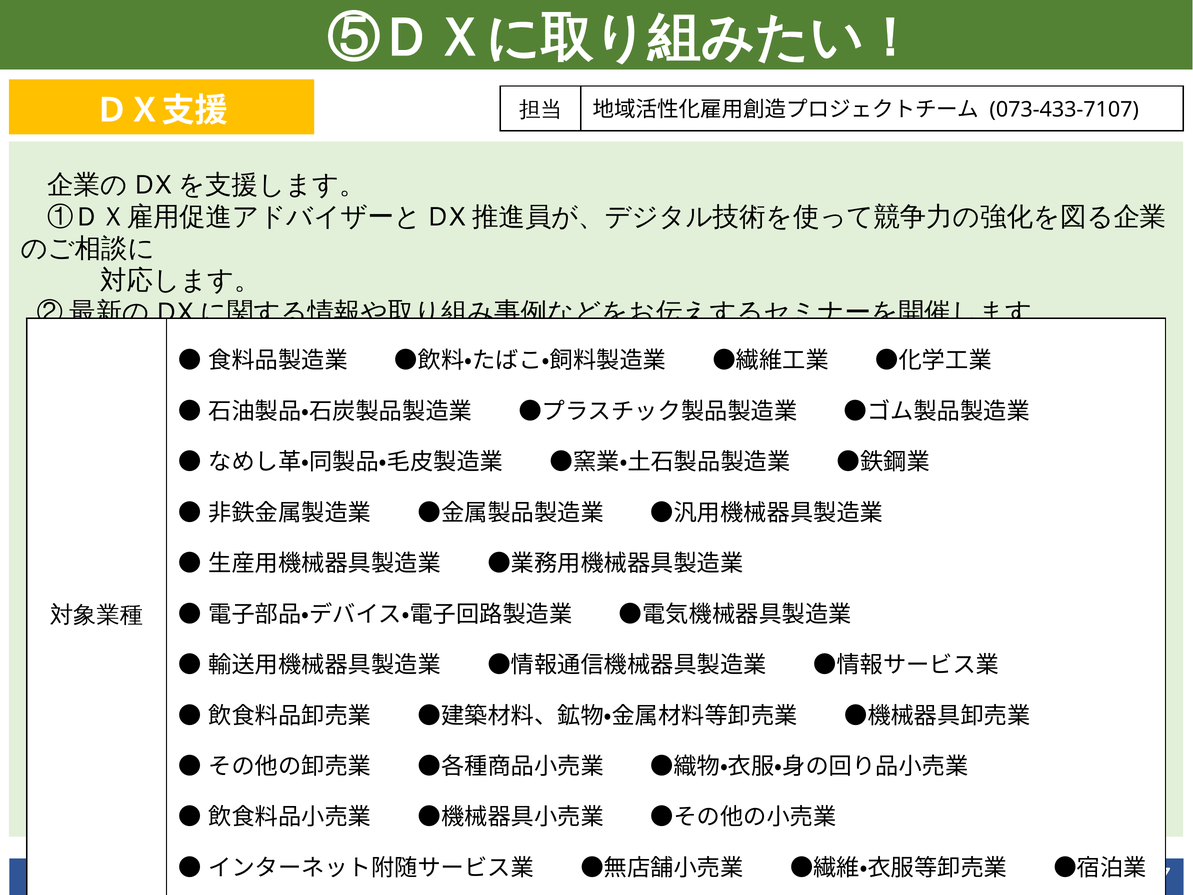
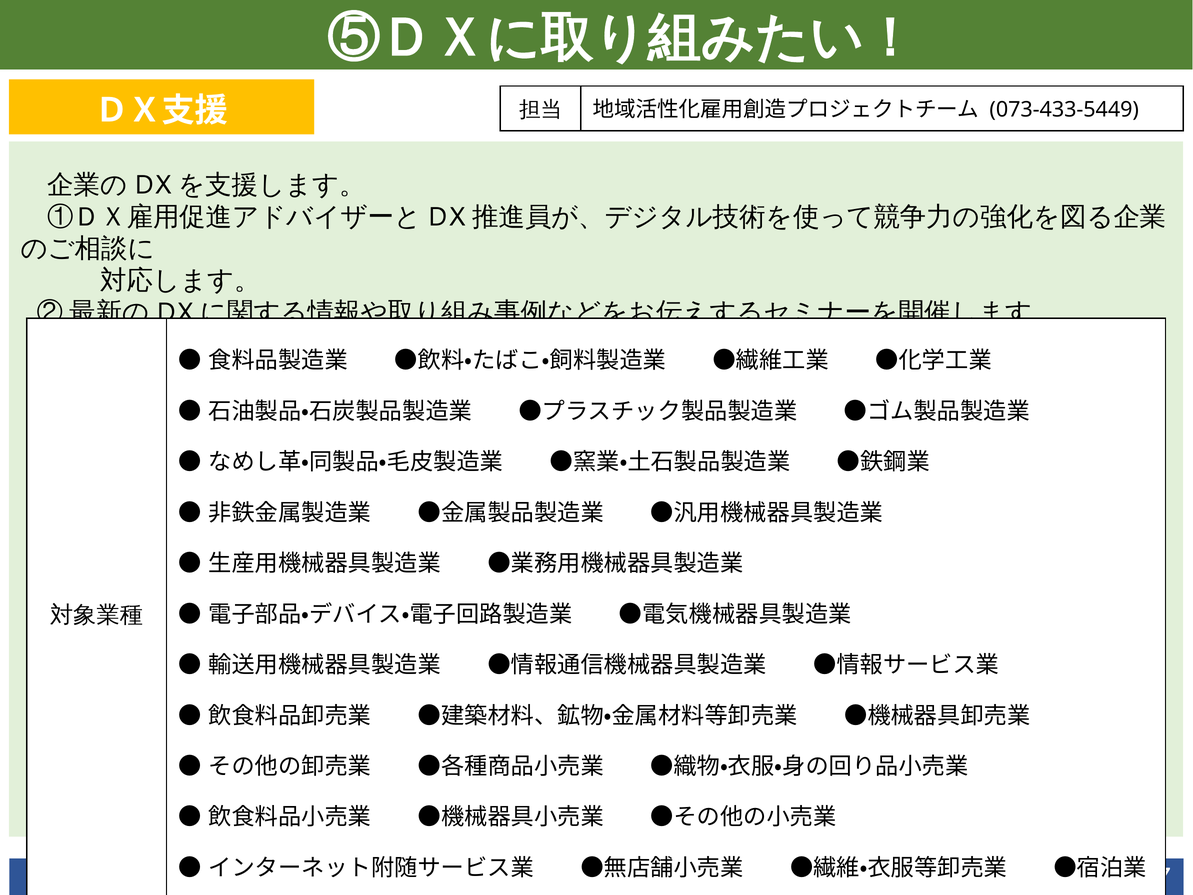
073-433-7107: 073-433-7107 -> 073-433-5449 (1064, 110)
